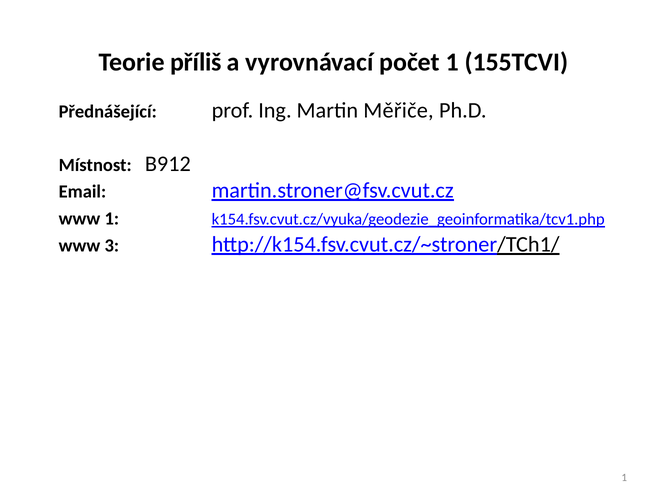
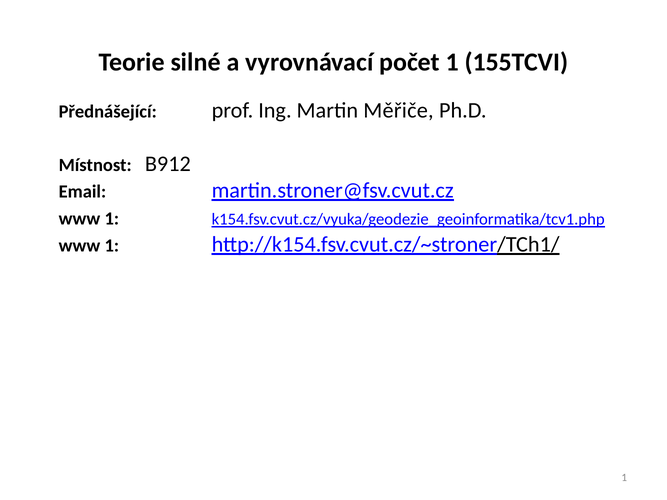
příliš: příliš -> silné (196, 62)
3: 3 -> 1 (112, 246)
